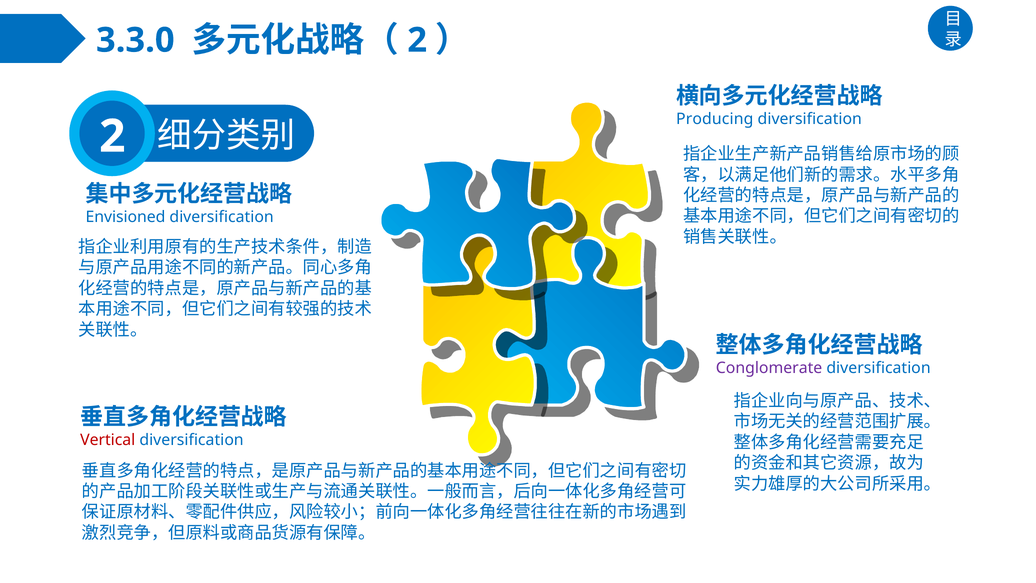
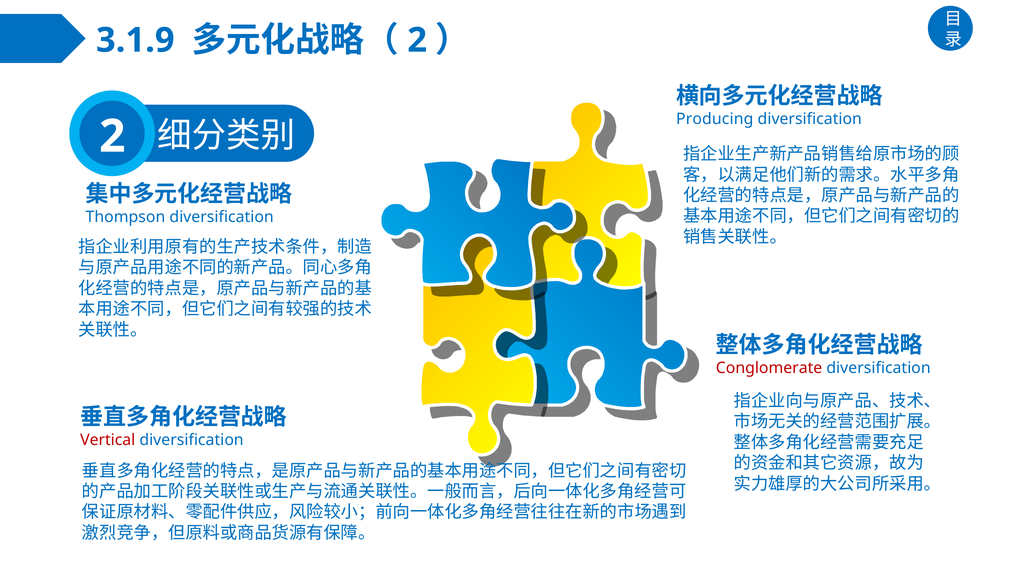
3.3.0: 3.3.0 -> 3.1.9 (135, 40)
Envisioned: Envisioned -> Thompson (125, 217)
Conglomerate colour: purple -> red (769, 368)
